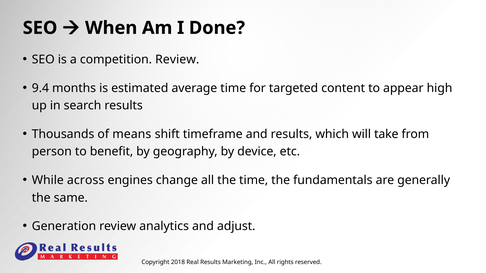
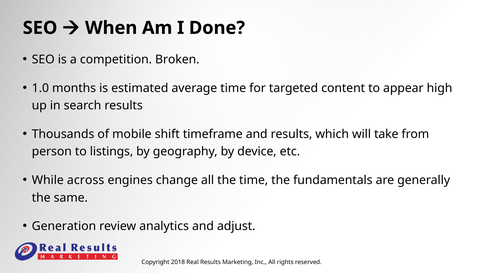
competition Review: Review -> Broken (177, 60)
9.4: 9.4 -> 1.0 (40, 88)
means: means -> mobile (132, 134)
benefit: benefit -> listings (112, 152)
